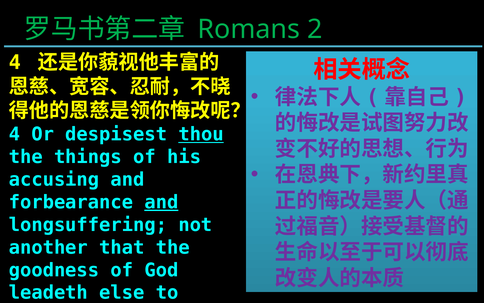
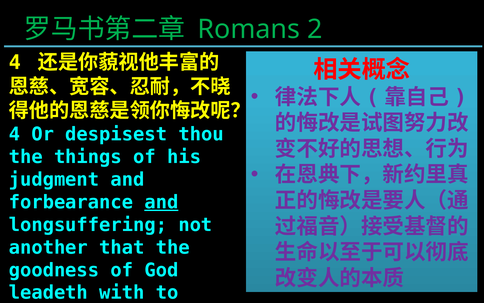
thou underline: present -> none (201, 134)
accusing: accusing -> judgment (54, 179)
else: else -> with (122, 292)
